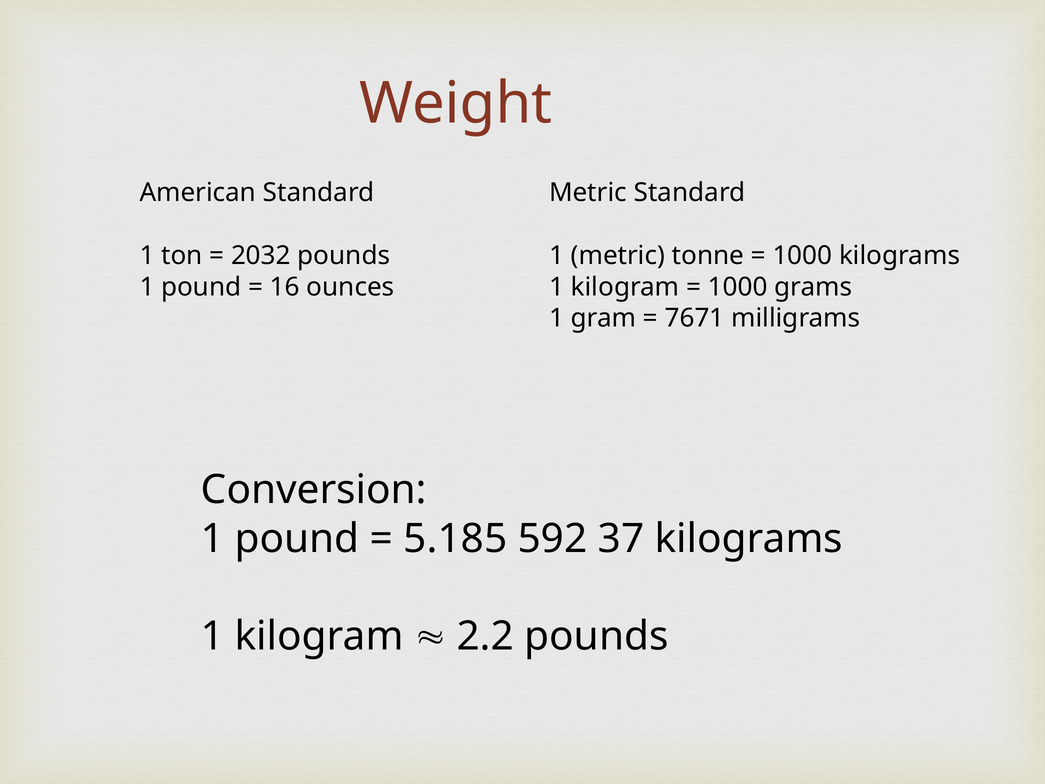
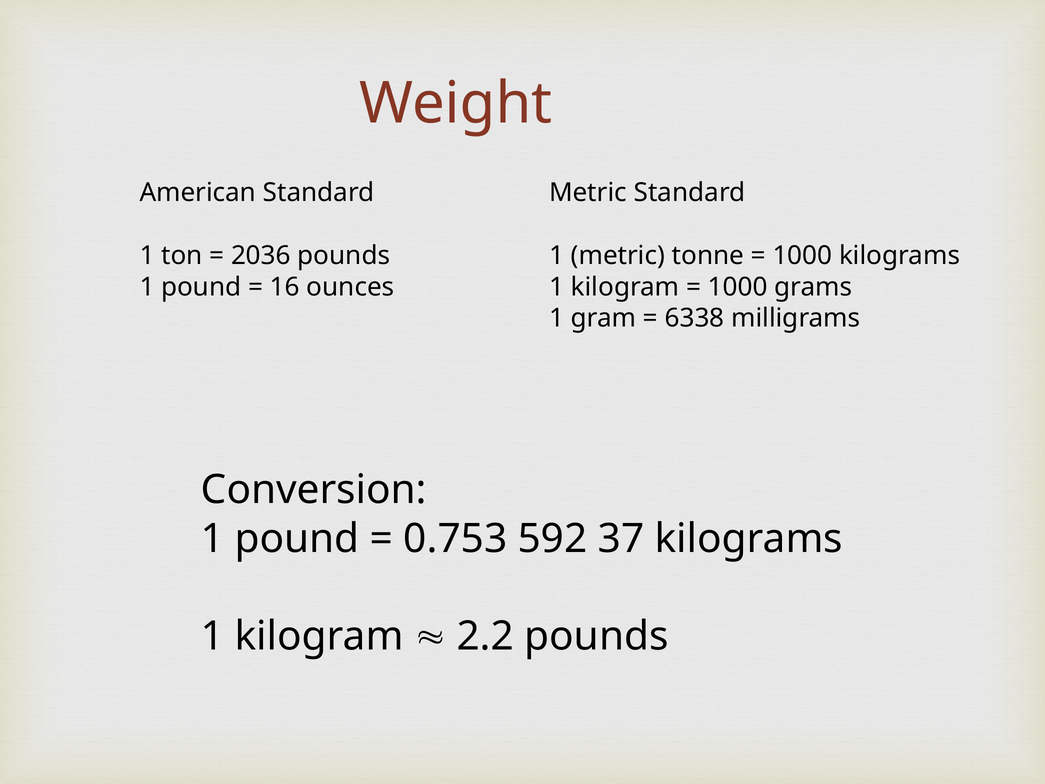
2032: 2032 -> 2036 (261, 255)
7671: 7671 -> 6338 (695, 318)
5.185: 5.185 -> 0.753 (455, 539)
